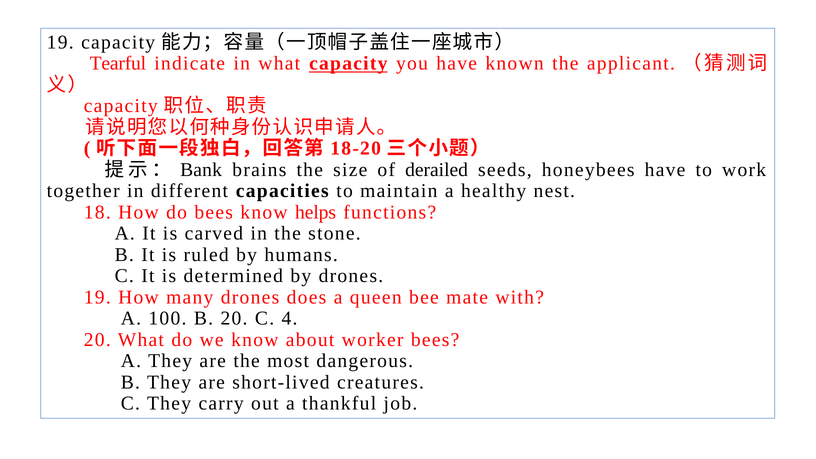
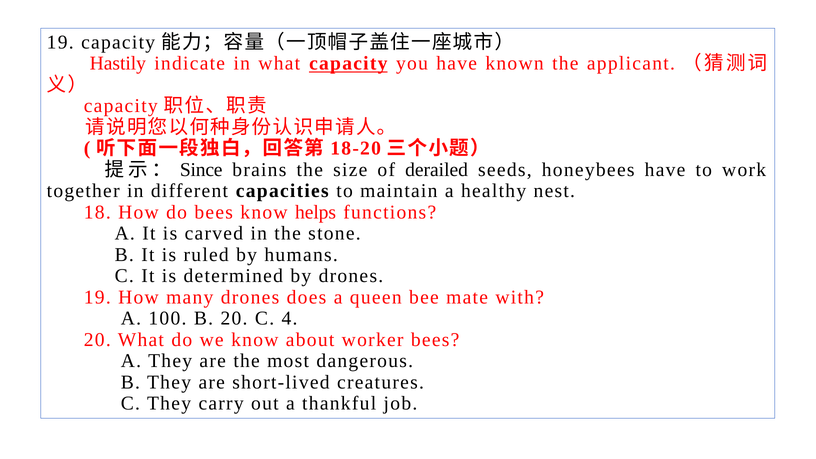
Tearful: Tearful -> Hastily (118, 63)
Bank: Bank -> Since (201, 170)
